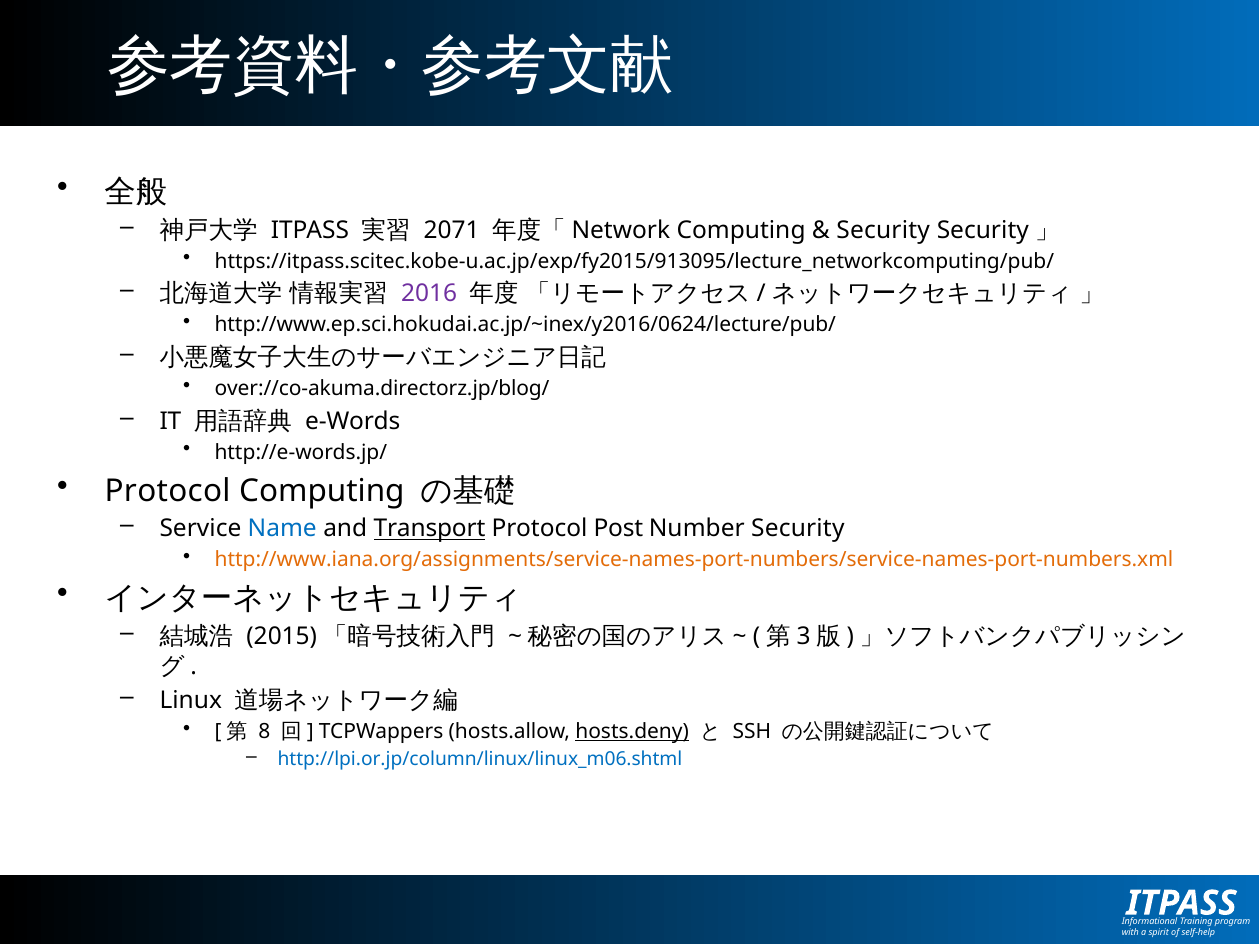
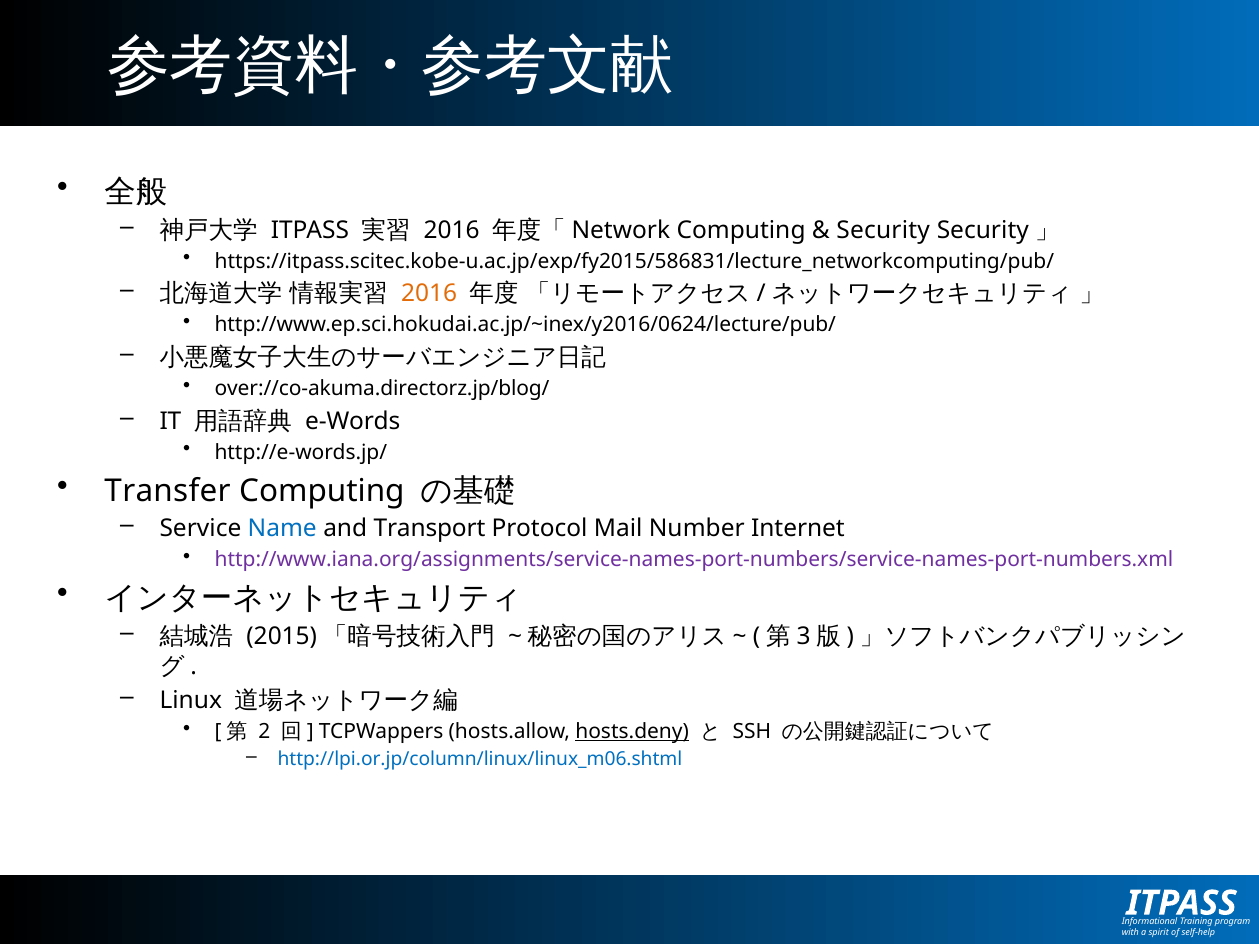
2071: 2071 -> 2016 (452, 230)
https://itpass.scitec.kobe-u.ac.jp/exp/fy2015/913095/lecture_networkcomputing/pub/: https://itpass.scitec.kobe-u.ac.jp/exp/fy2015/913095/lecture_networkcomputing/pub/ -> https://itpass.scitec.kobe-u.ac.jp/exp/fy2015/586831/lecture_networkcomputing/pub/ (634, 261)
2016 colour: purple -> orange (429, 294)
Protocol: Protocol -> Transfer (168, 491)
Transport underline: present -> none (429, 529)
Post: Post -> Mail (618, 529)
Number Security: Security -> Internet (798, 529)
http://www.iana.org/assignments/service-names-port-numbers/service-names-port-numbers.xml colour: orange -> purple (694, 560)
8: 8 -> 2 (264, 732)
